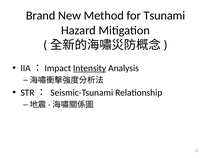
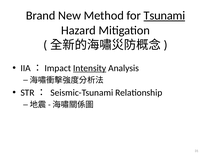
Tsunami underline: none -> present (164, 16)
